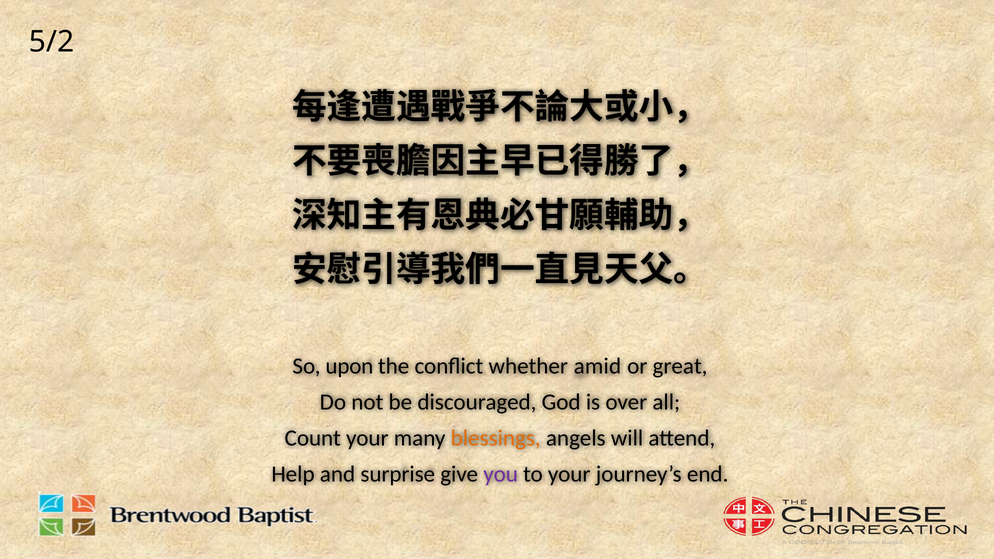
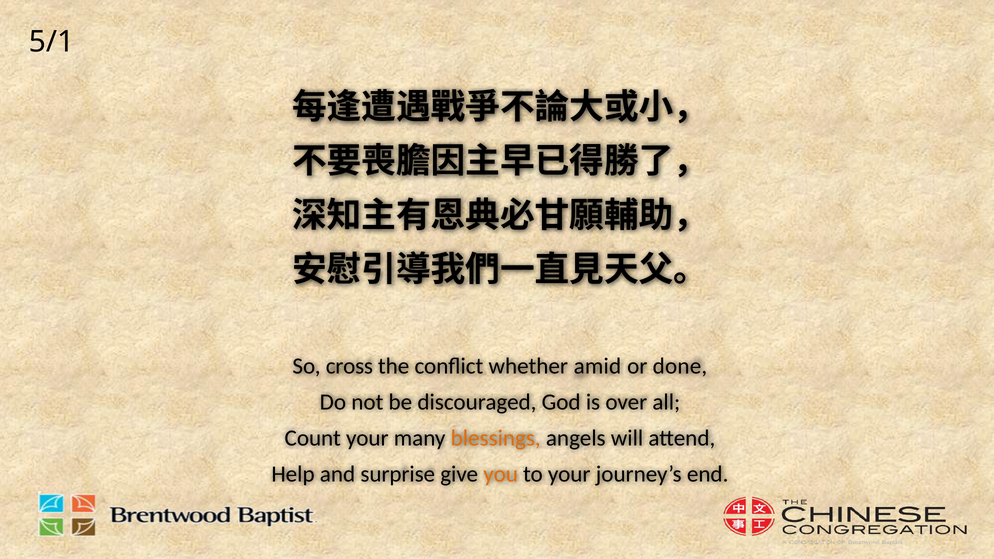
5/2: 5/2 -> 5/1 (51, 42)
upon: upon -> cross (349, 366)
great: great -> done (680, 366)
you colour: purple -> orange (501, 474)
